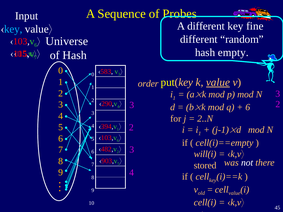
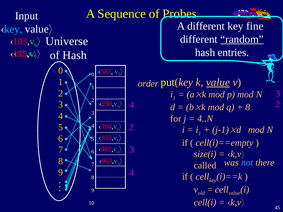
random underline: none -> present (242, 39)
empty: empty -> entries (233, 52)
3: 3 -> 4 (132, 105)
6: 6 -> 8 (248, 107)
2..N: 2..N -> 4..N (205, 119)
will(i: will(i -> size(i (205, 154)
not colour: white -> light blue (247, 163)
stored: stored -> called (205, 166)
